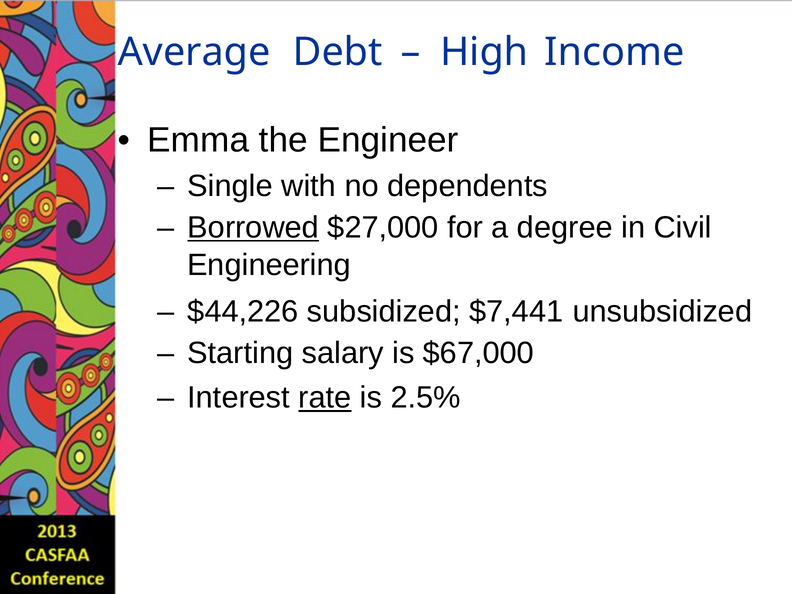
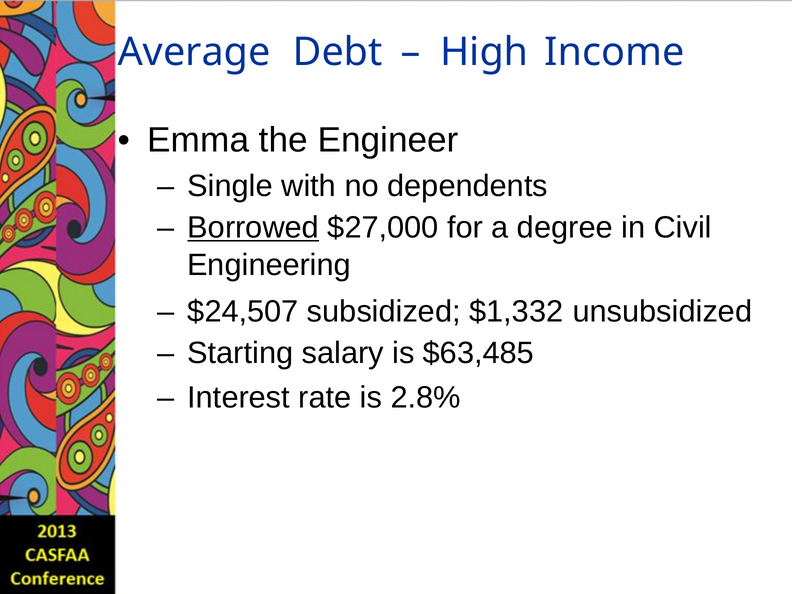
$44,226: $44,226 -> $24,507 (243, 312)
$7,441: $7,441 -> $1,332 (516, 312)
$67,000: $67,000 -> $63,485 (478, 353)
rate underline: present -> none (325, 398)
2.5%: 2.5% -> 2.8% (426, 398)
